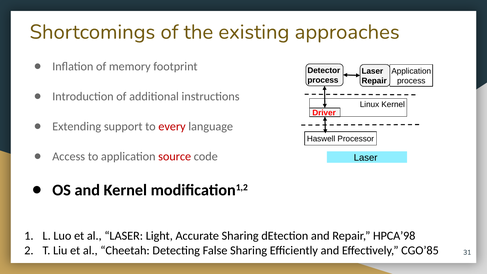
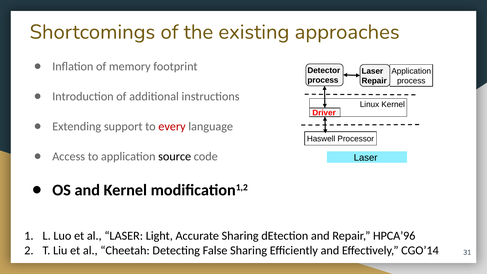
source colour: red -> black (175, 157)
HPCA’98: HPCA’98 -> HPCA’96 (394, 236)
CGO’85: CGO’85 -> CGO’14 (420, 251)
